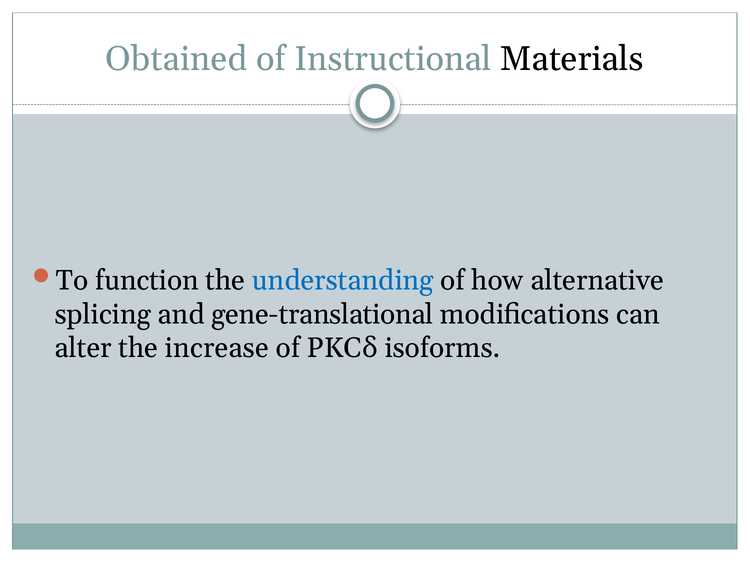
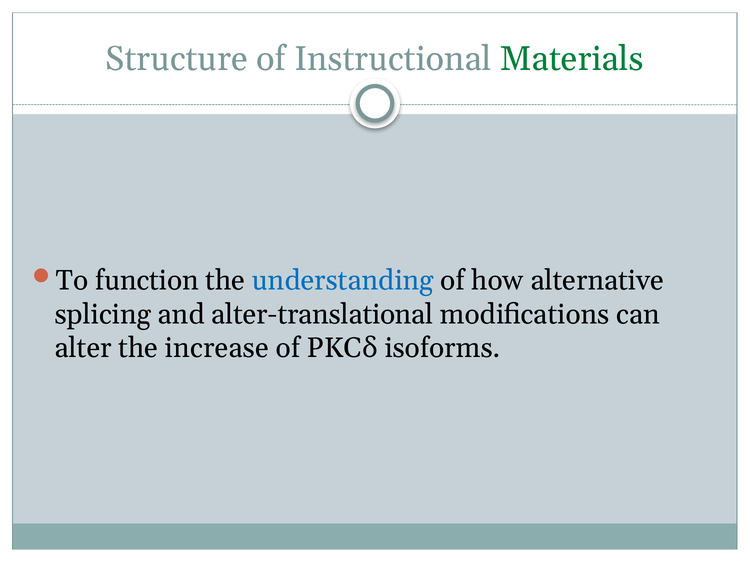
Obtained: Obtained -> Structure (177, 59)
Materials colour: black -> green (572, 59)
gene-translational: gene-translational -> alter-translational (322, 315)
